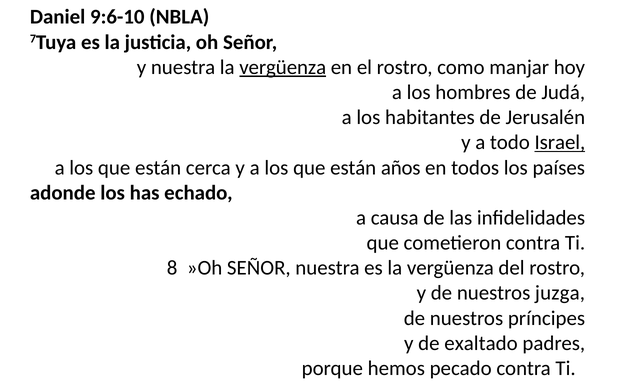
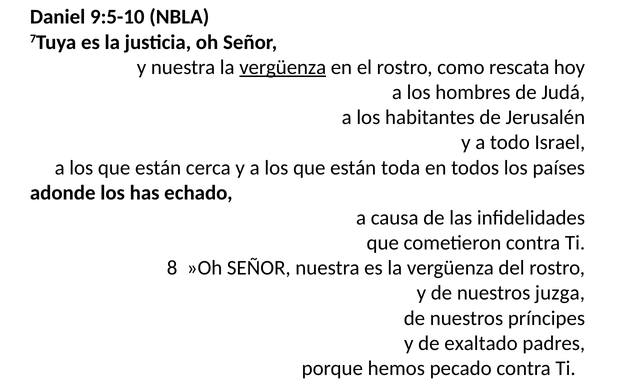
9:6-10: 9:6-10 -> 9:5-10 (117, 17)
manjar: manjar -> rescata (519, 67)
Israel underline: present -> none (560, 142)
años: años -> toda (401, 168)
